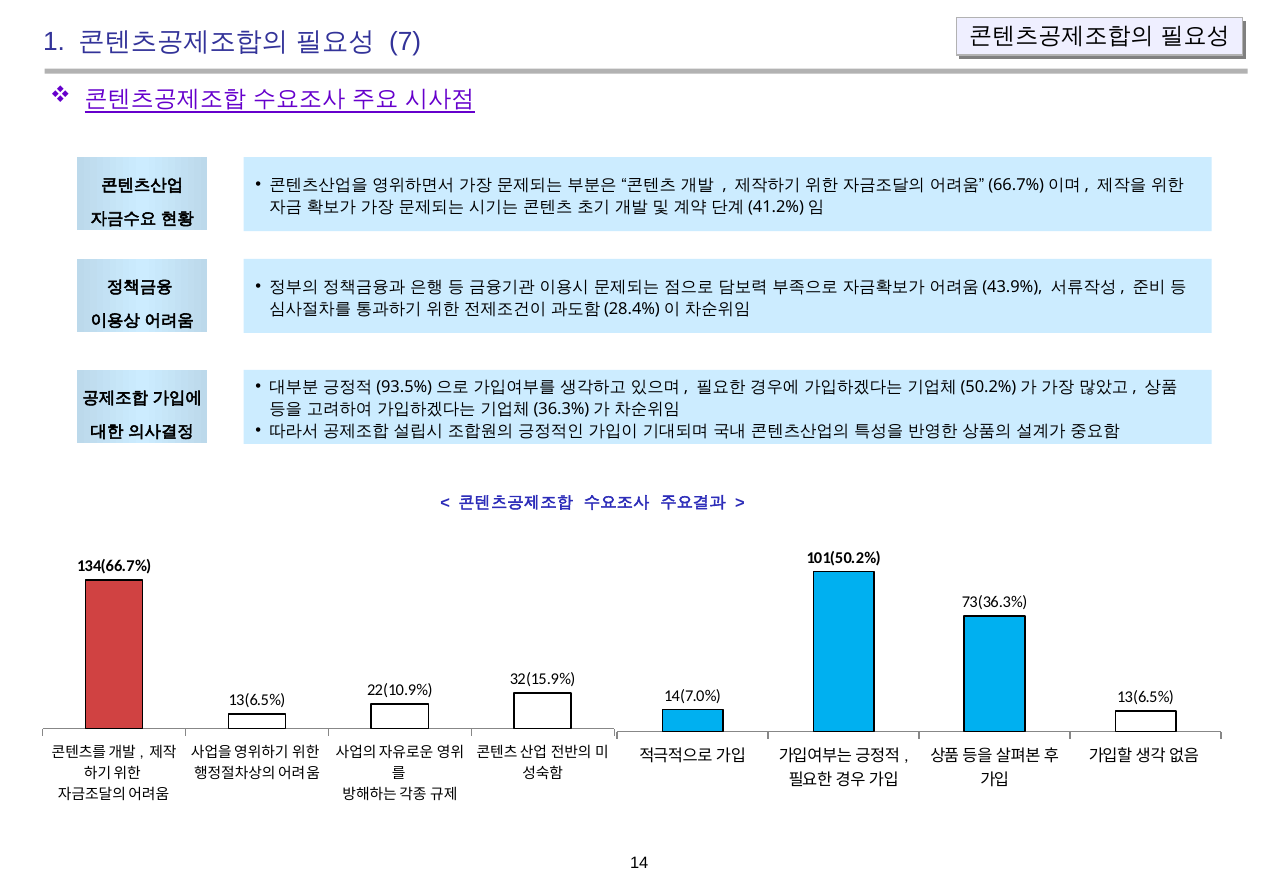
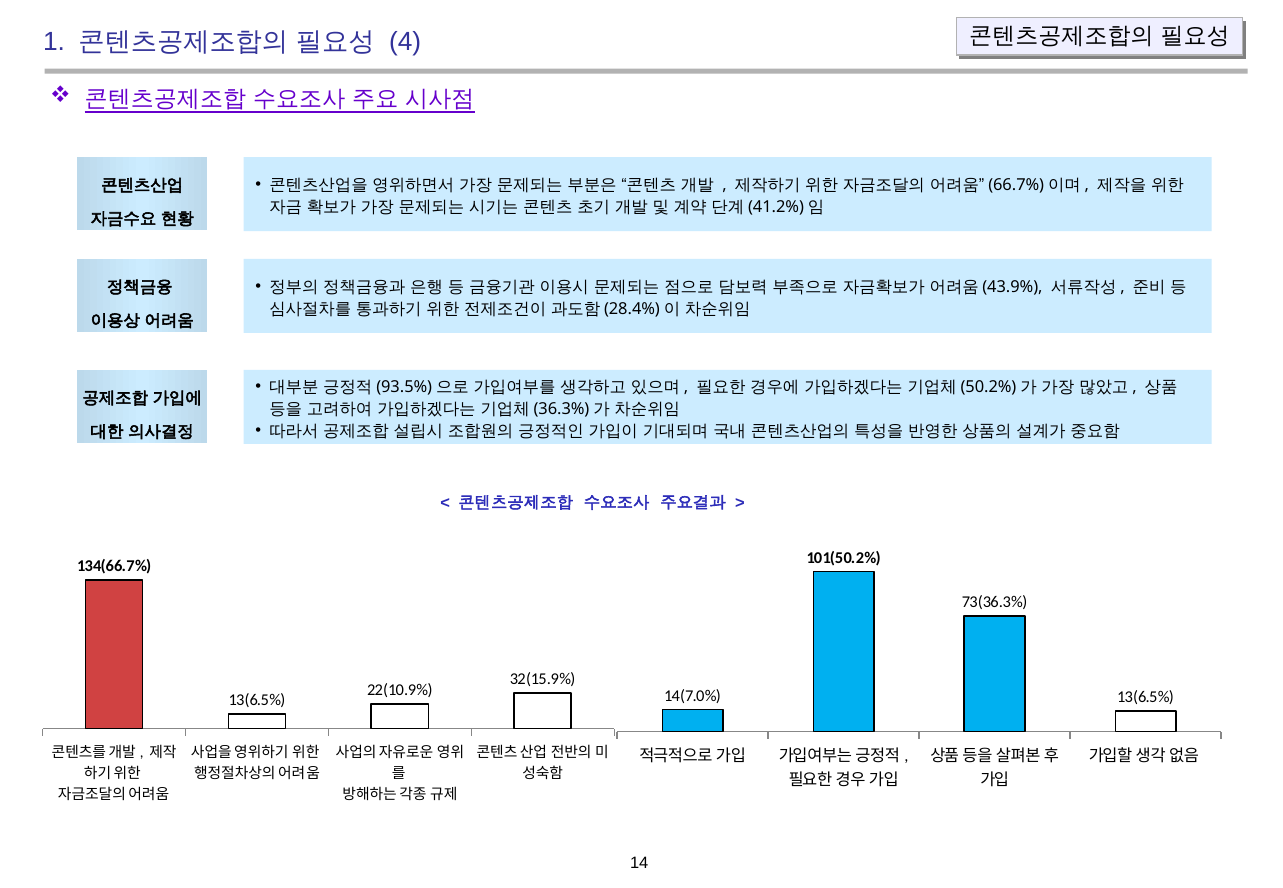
7: 7 -> 4 (405, 42)
